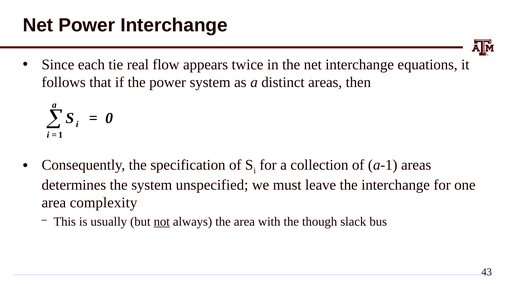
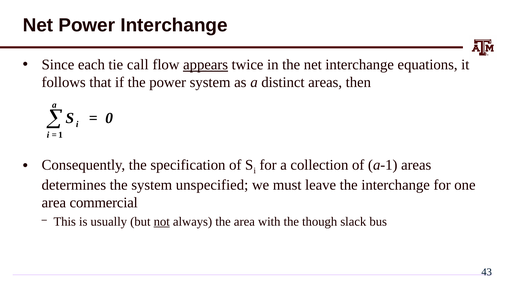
real: real -> call (138, 65)
appears underline: none -> present (206, 65)
complexity: complexity -> commercial (104, 203)
